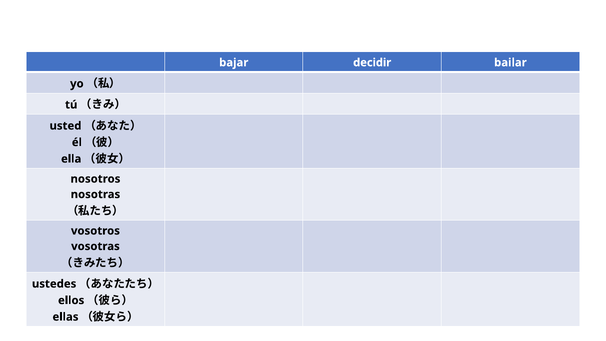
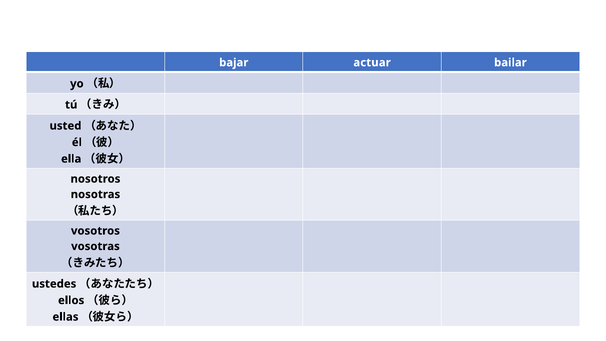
decidir: decidir -> actuar (372, 63)
